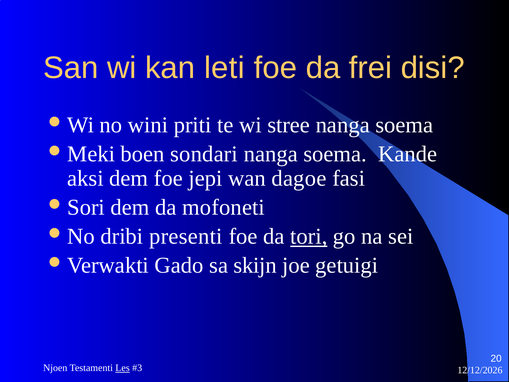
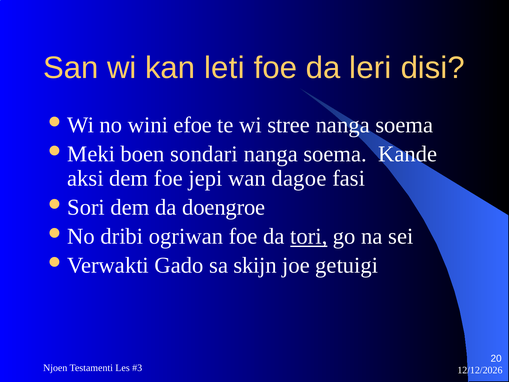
frei: frei -> leri (370, 68)
priti: priti -> efoe (193, 125)
mofoneti: mofoneti -> doengroe (224, 207)
presenti: presenti -> ogriwan (186, 236)
Les underline: present -> none (123, 368)
